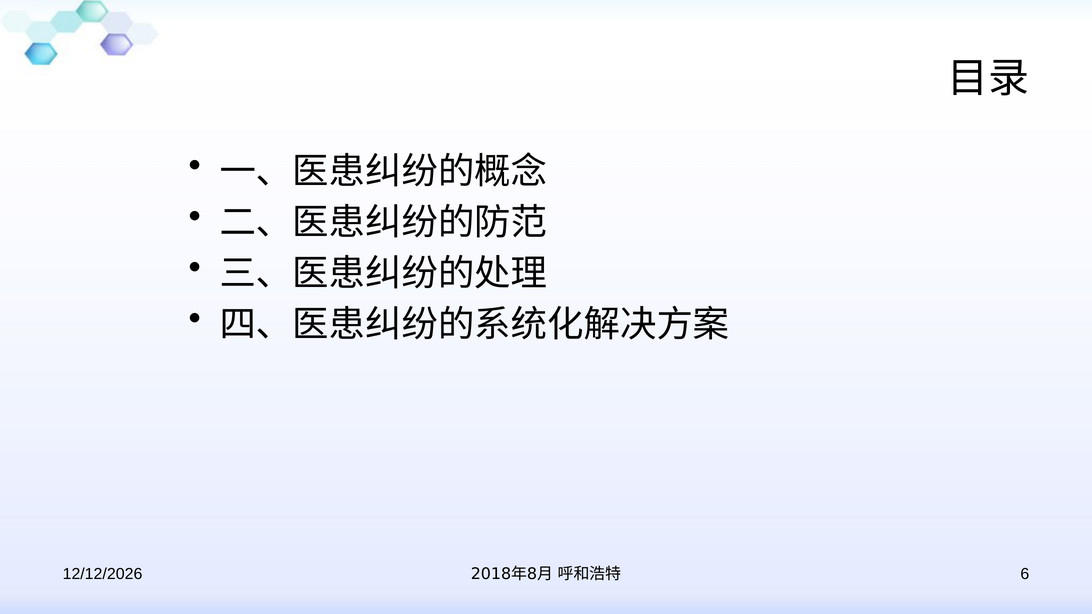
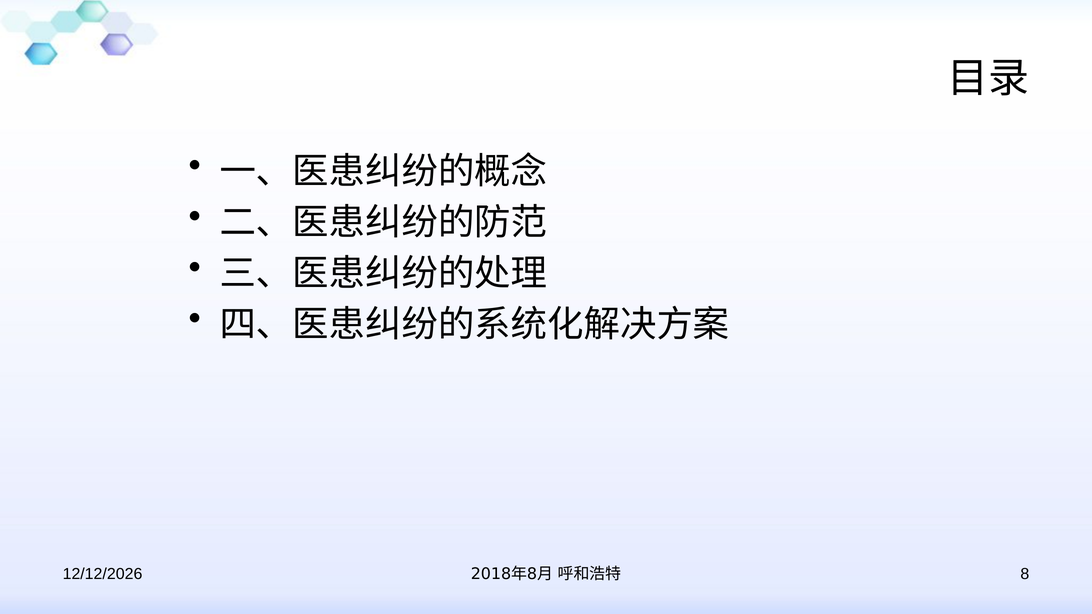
6: 6 -> 8 (1025, 574)
